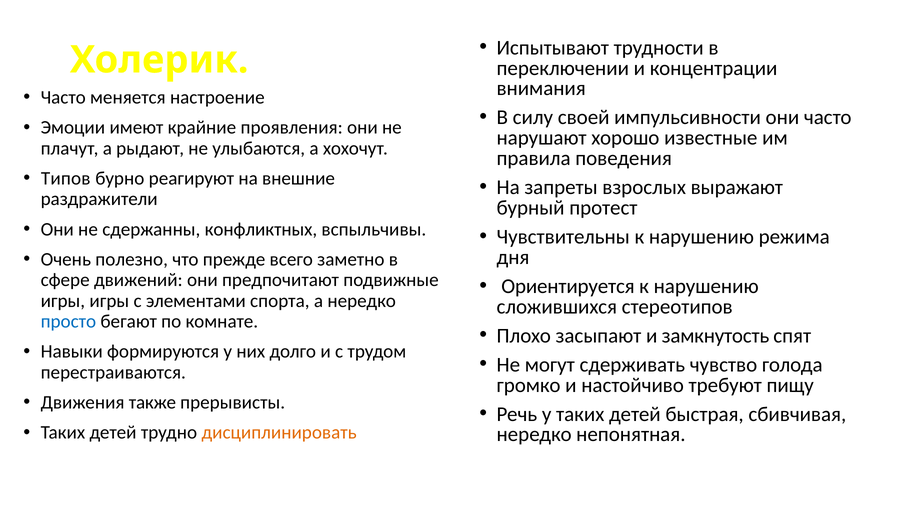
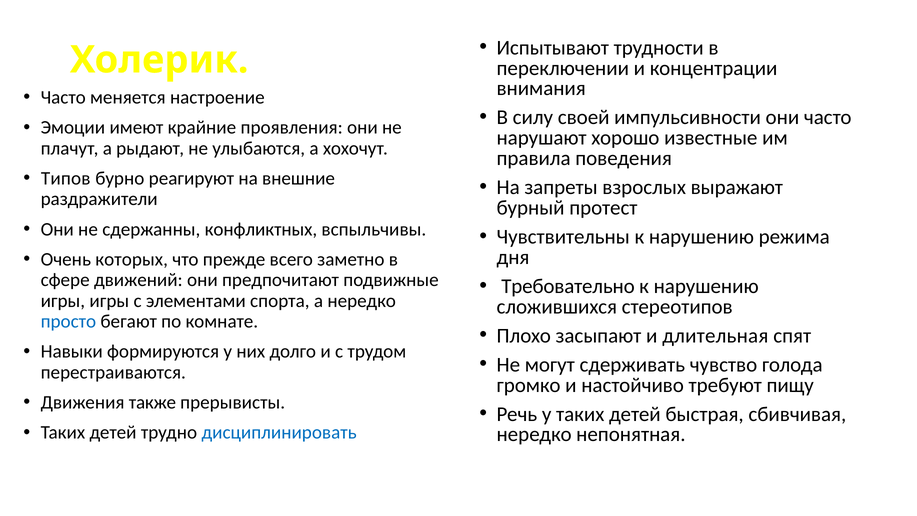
полезно: полезно -> которых (132, 259)
Ориентируется: Ориентируется -> Требовательно (568, 286)
замкнутость: замкнутость -> длительная (715, 336)
дисциплинировать colour: orange -> blue (279, 432)
